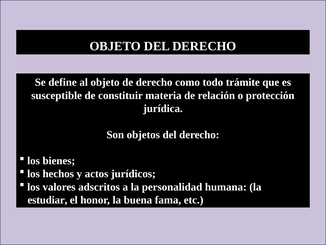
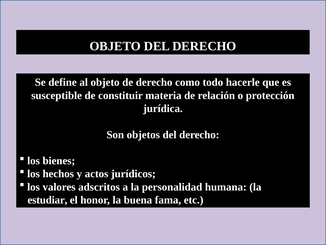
trámite: trámite -> hacerle (243, 82)
